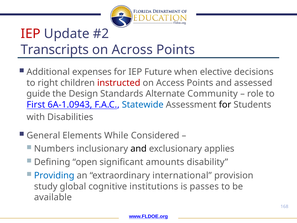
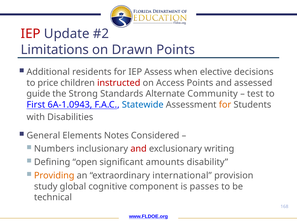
Transcripts: Transcripts -> Limitations (55, 50)
Across: Across -> Drawn (132, 50)
expenses: expenses -> residents (92, 72)
Future: Future -> Assess (158, 72)
right: right -> price (48, 83)
Design: Design -> Strong (83, 94)
role: role -> test (255, 94)
for colour: black -> orange (225, 105)
While: While -> Notes (116, 135)
and colour: black -> red (139, 149)
applies: applies -> writing (219, 149)
Providing colour: blue -> orange (54, 175)
institutions: institutions -> component (154, 186)
available: available -> technical (53, 197)
